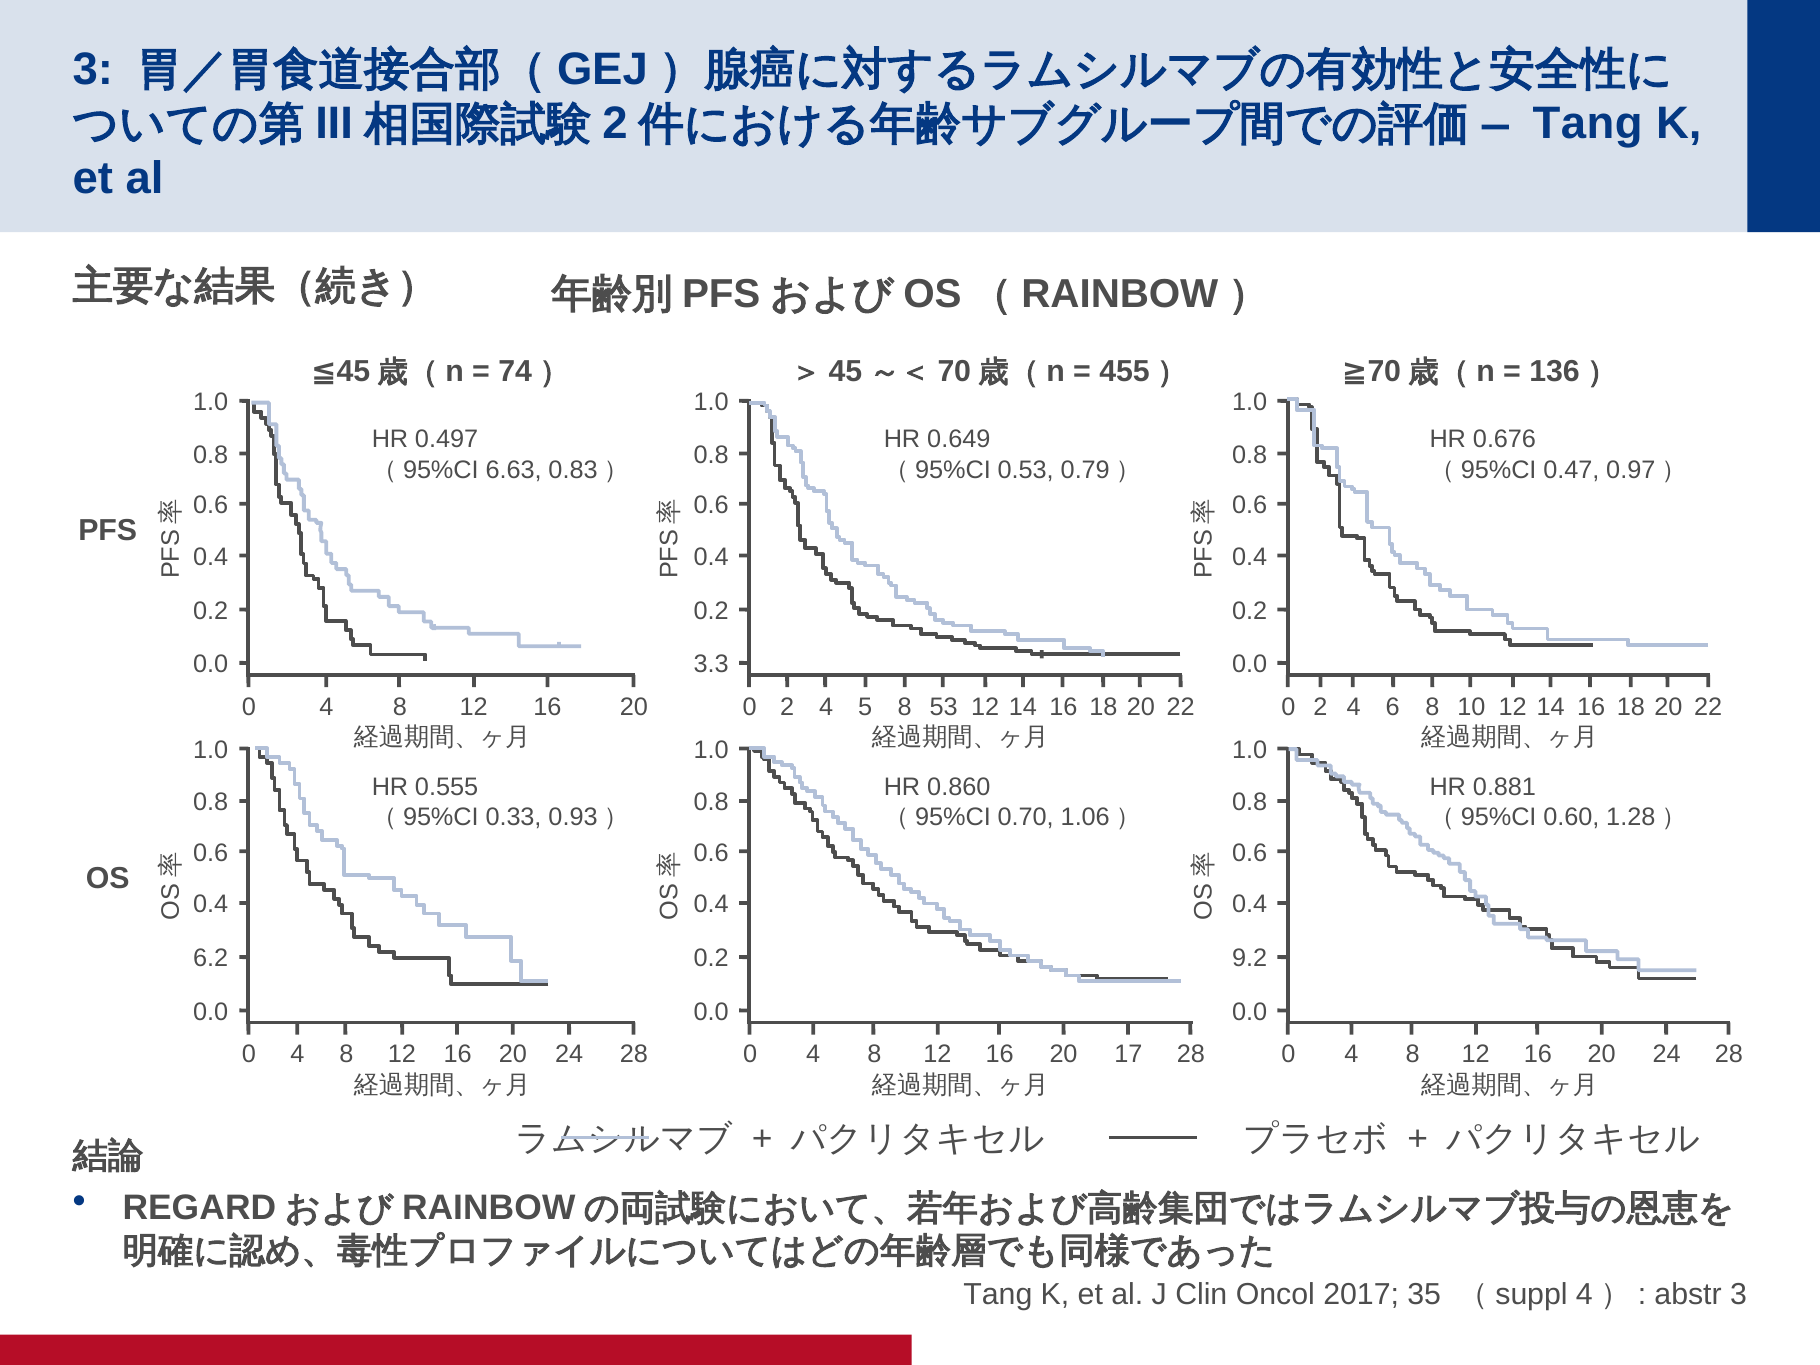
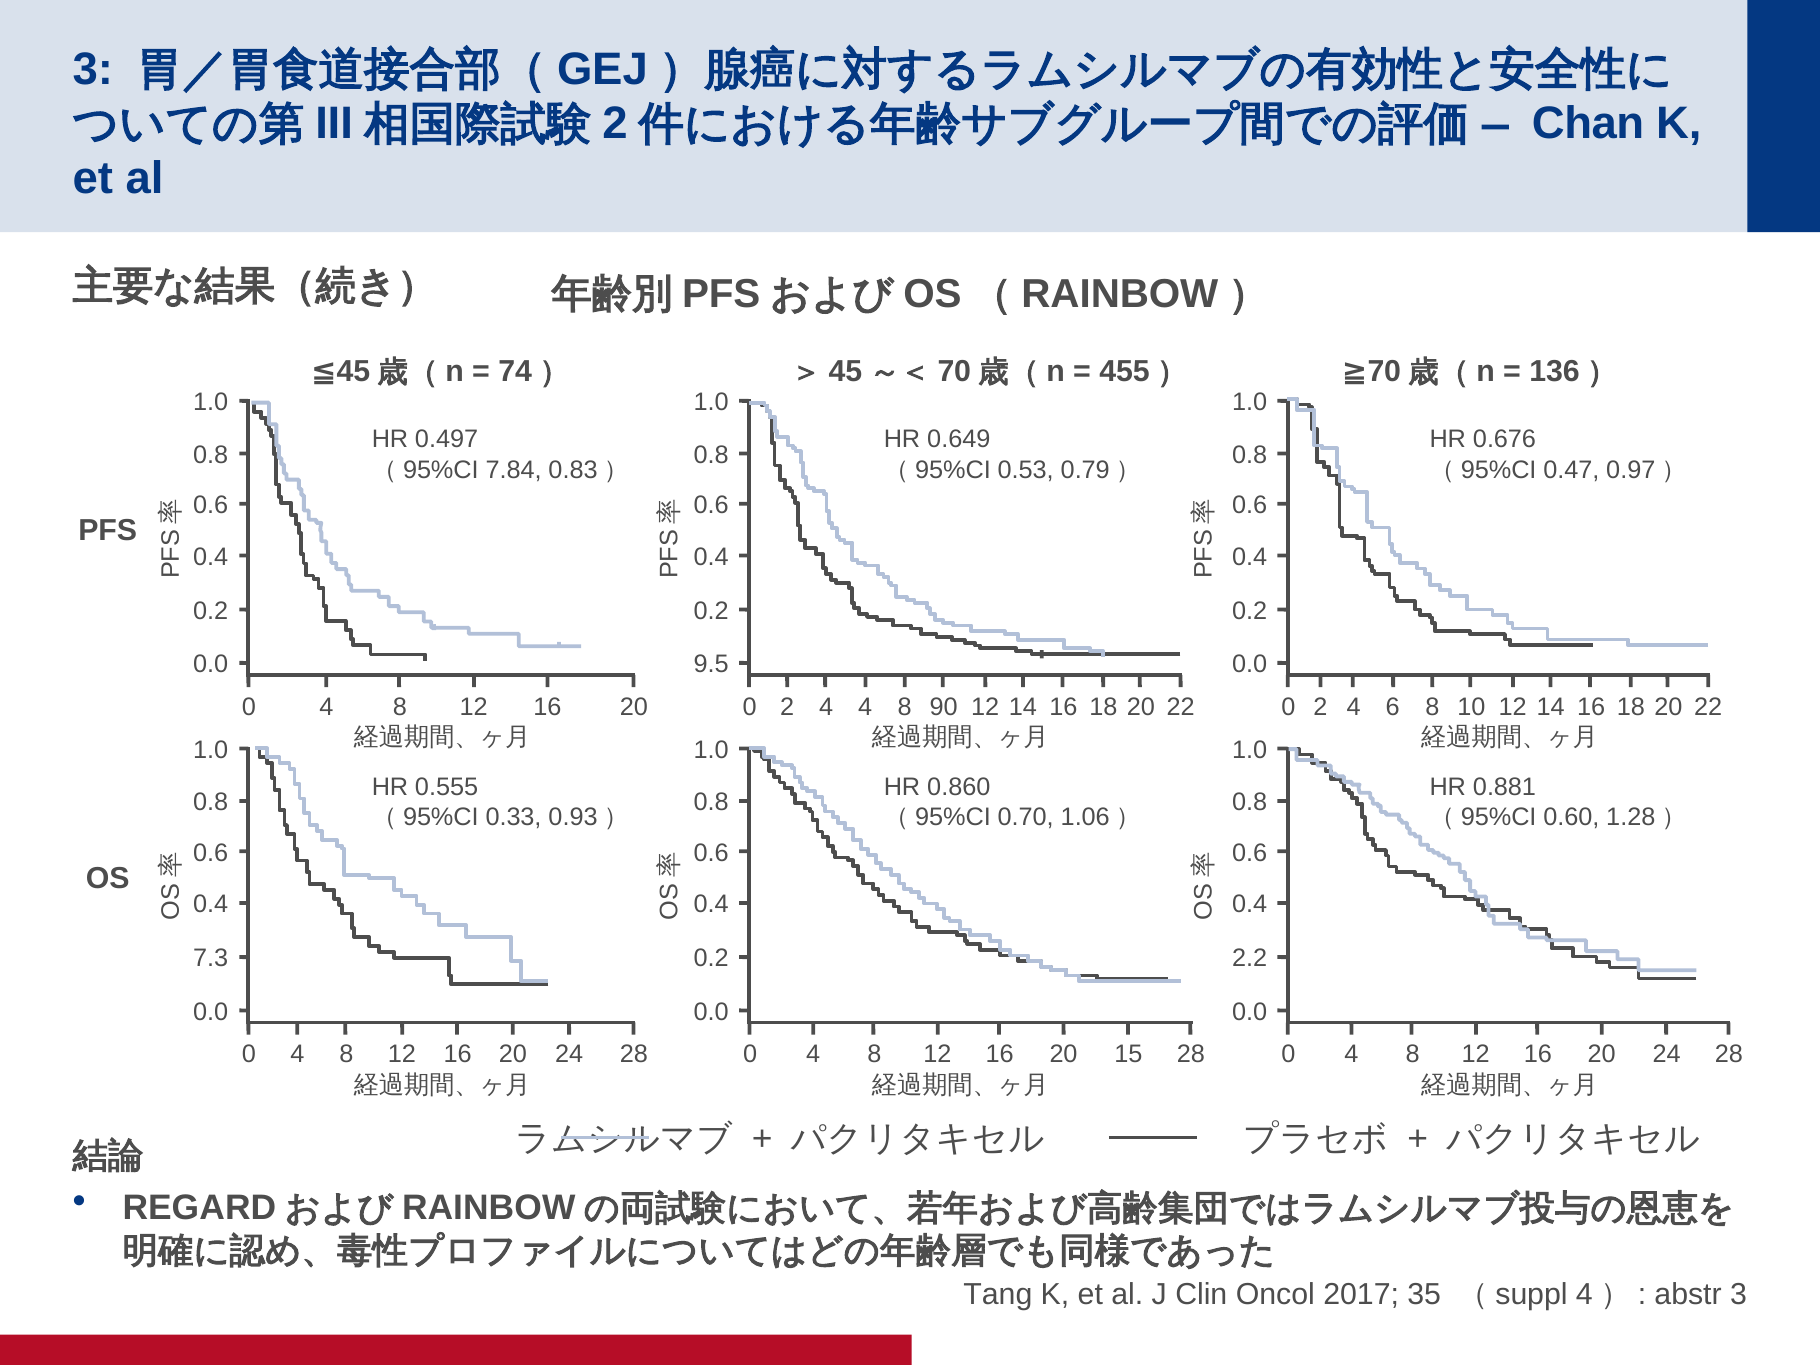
Tang: Tang -> Chan (1588, 124)
6.63: 6.63 -> 7.84 (514, 470)
3.3: 3.3 -> 9.5 (711, 664)
4 5: 5 -> 4 (865, 707)
53: 53 -> 90 (944, 707)
6.2: 6.2 -> 7.3 (211, 959)
9.2: 9.2 -> 2.2 (1250, 959)
17: 17 -> 15 (1128, 1054)
